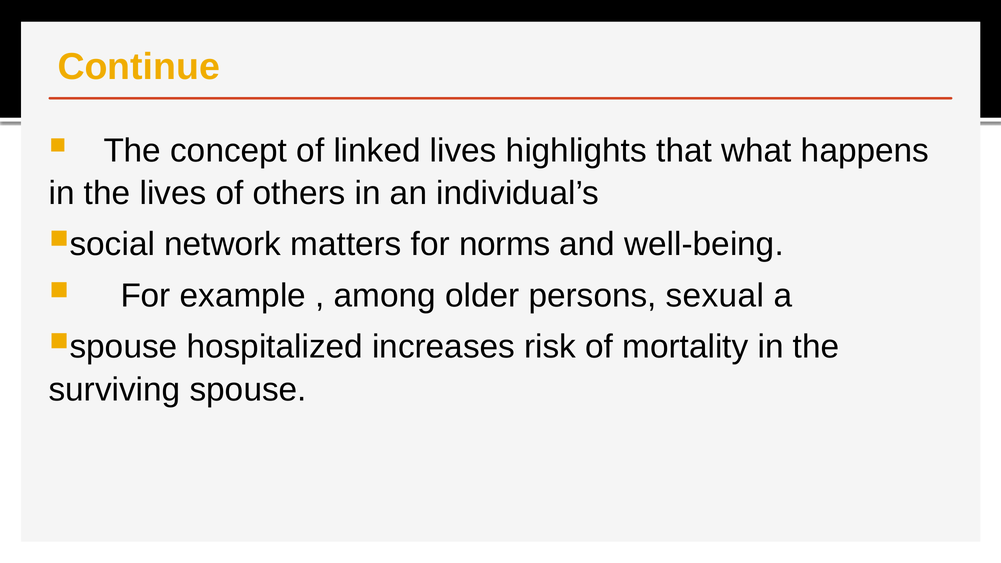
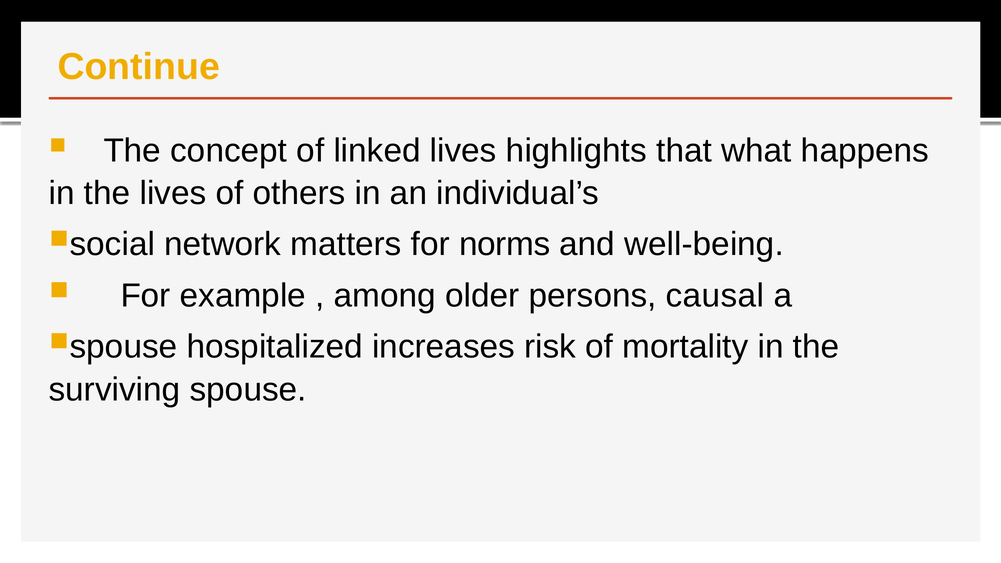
sexual: sexual -> causal (715, 296)
